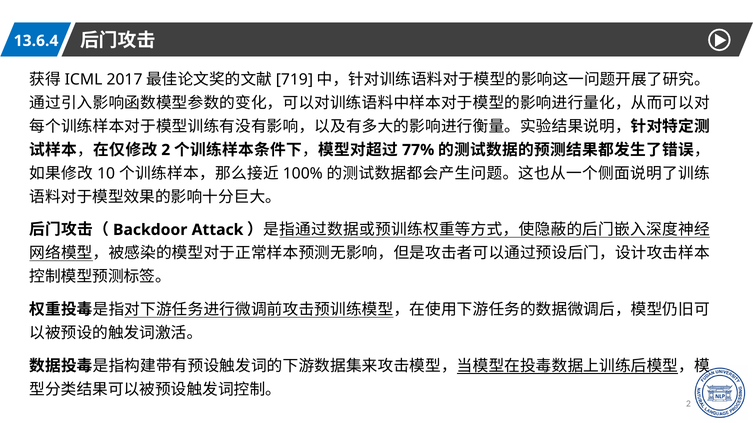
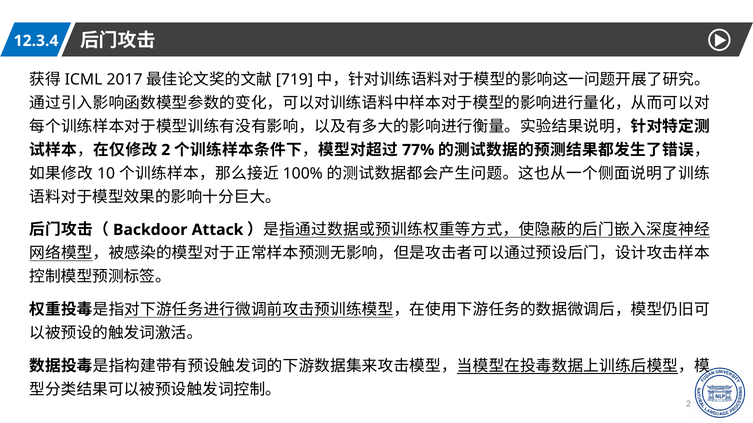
13.6.4: 13.6.4 -> 12.3.4 (36, 41)
